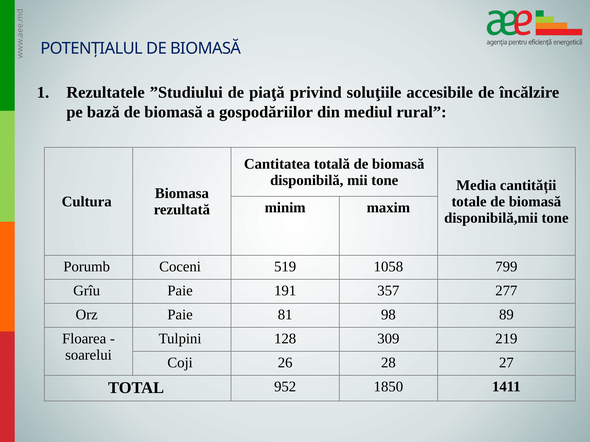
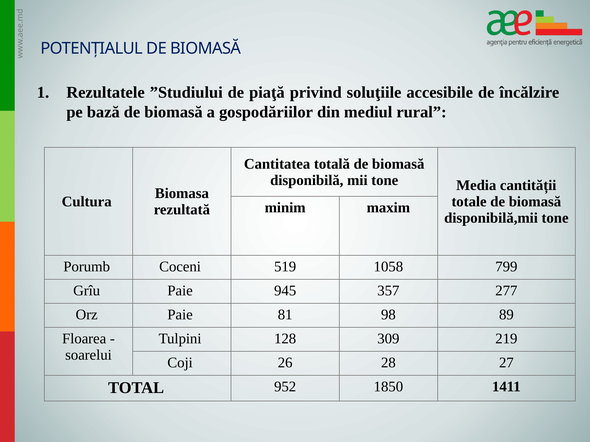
191: 191 -> 945 (285, 291)
